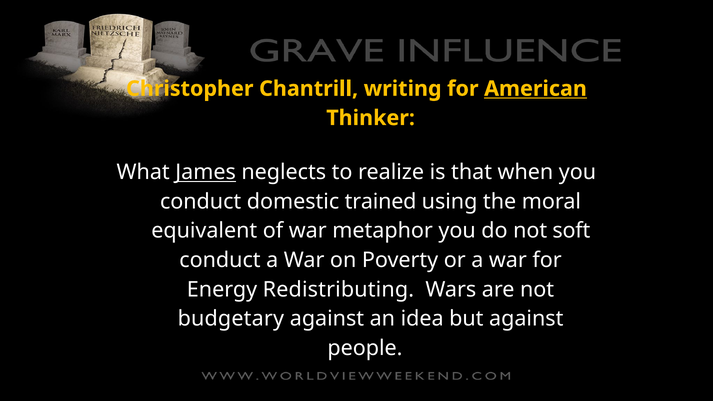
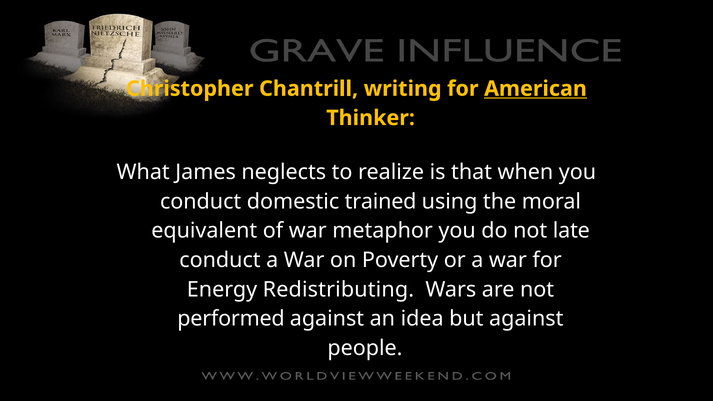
James underline: present -> none (206, 172)
soft: soft -> late (571, 231)
budgetary: budgetary -> performed (231, 319)
